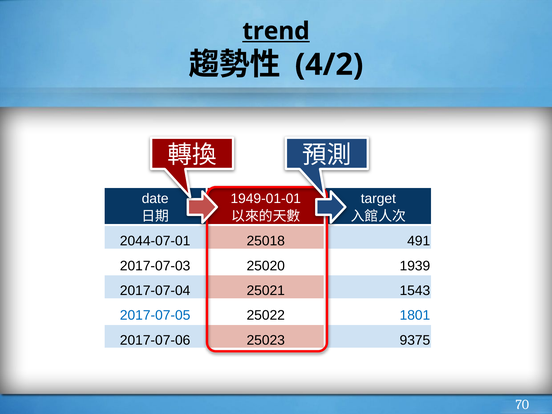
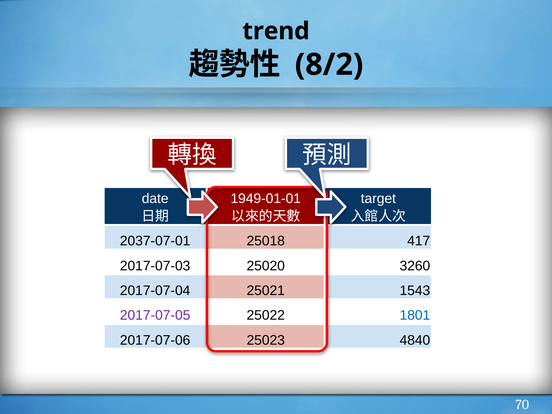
trend underline: present -> none (276, 31)
4/2: 4/2 -> 8/2 (329, 65)
2044-07-01: 2044-07-01 -> 2037-07-01 (155, 241)
491: 491 -> 417 (419, 241)
1939: 1939 -> 3260 (415, 266)
2017-07-05 colour: blue -> purple (155, 315)
9375: 9375 -> 4840 (415, 340)
